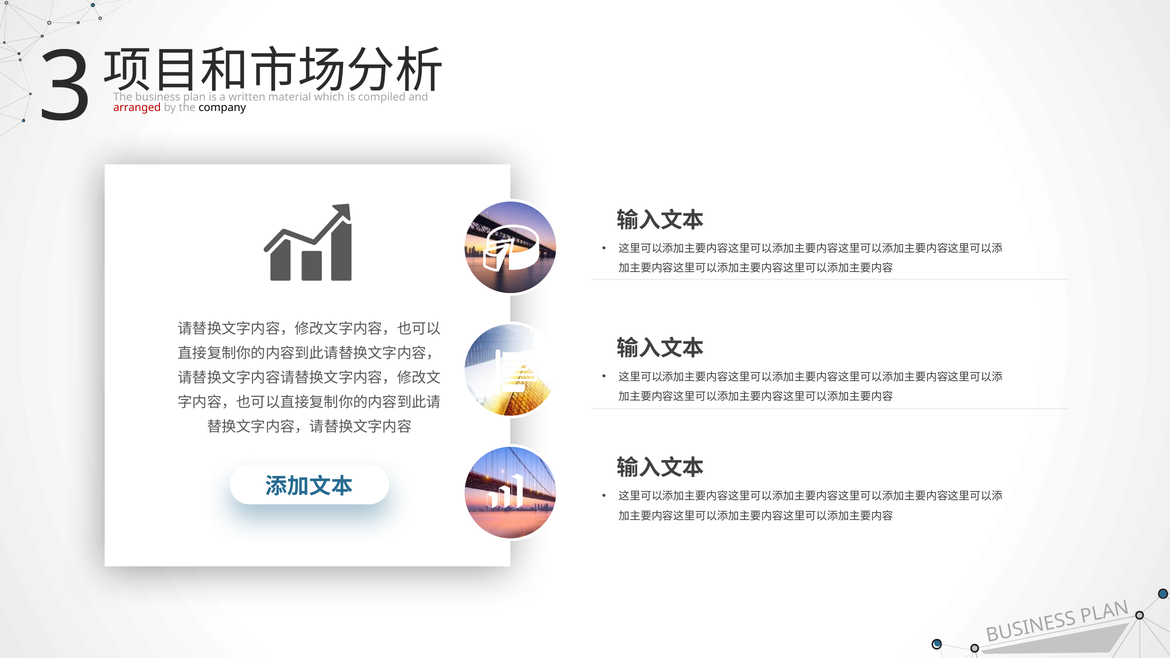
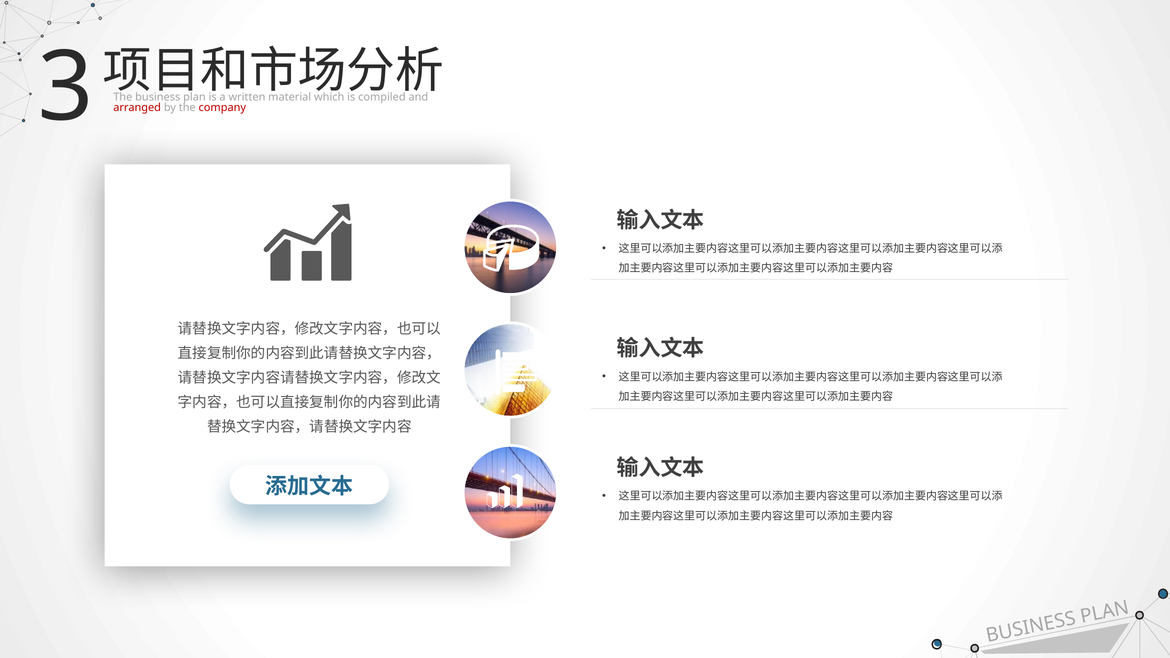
company colour: black -> red (222, 108)
